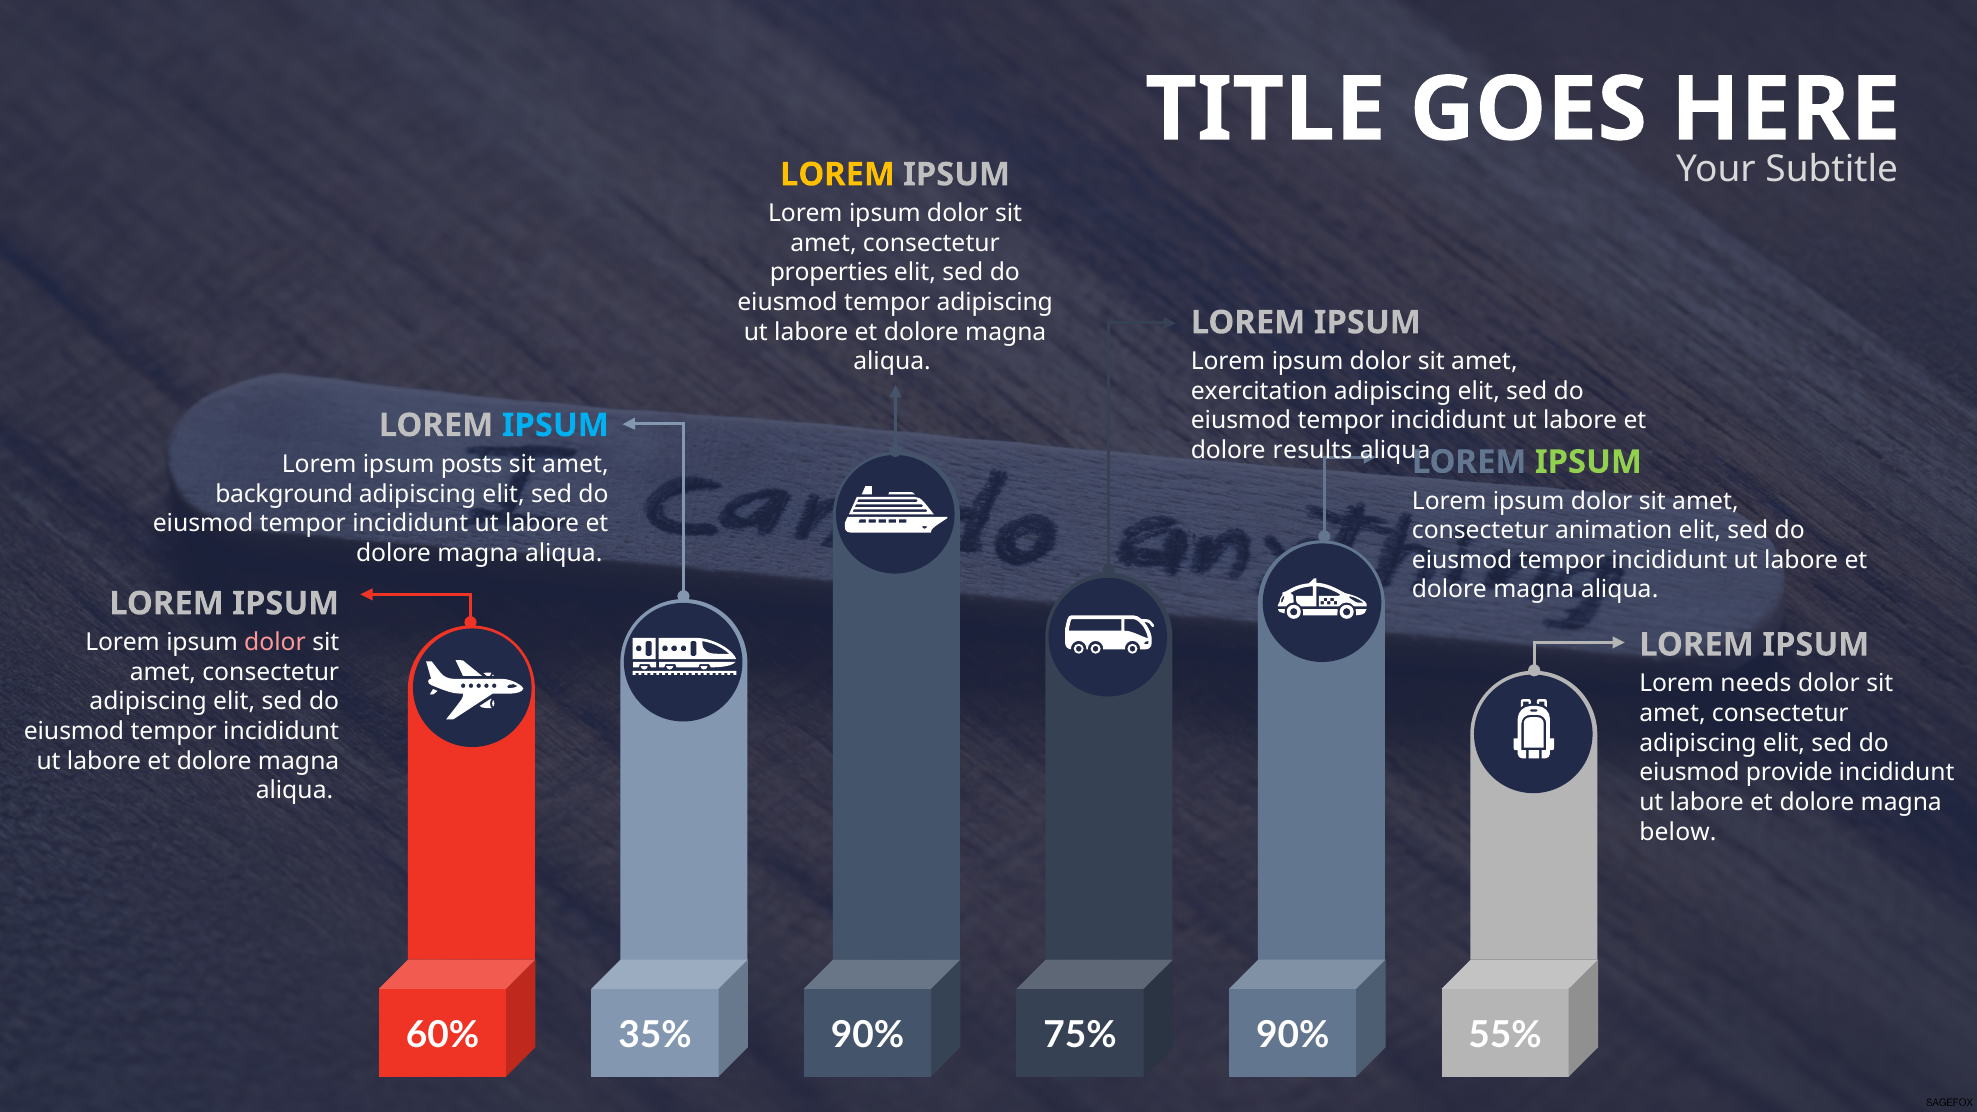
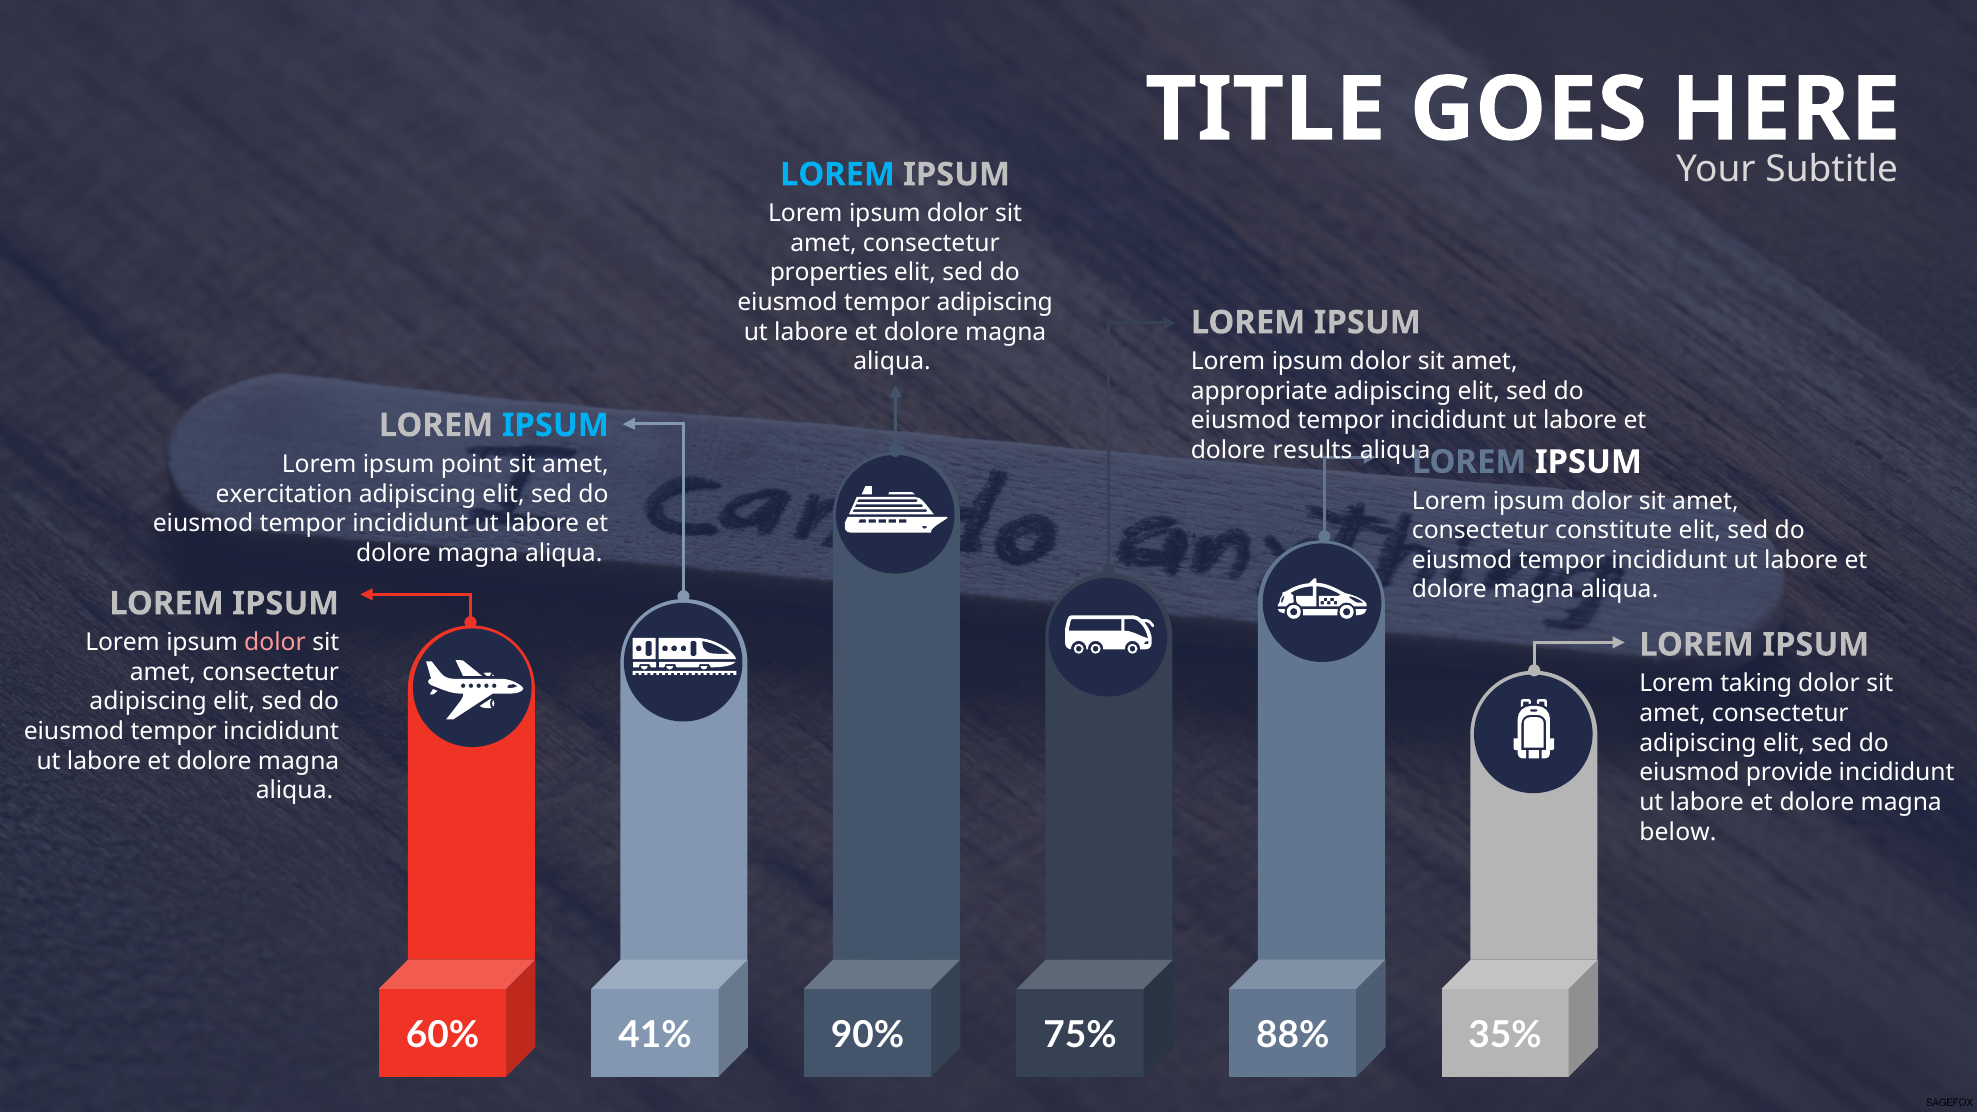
LOREM colour: yellow -> light blue (837, 175)
exercitation: exercitation -> appropriate (1259, 391)
IPSUM colour: light green -> white (1588, 462)
posts: posts -> point (471, 464)
background: background -> exercitation (284, 494)
animation: animation -> constitute (1614, 531)
needs: needs -> taking (1756, 684)
35%: 35% -> 41% (655, 1035)
75% 90%: 90% -> 88% (1293, 1035)
55%: 55% -> 35% (1505, 1035)
